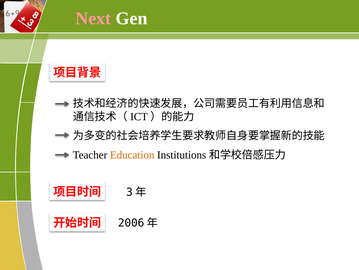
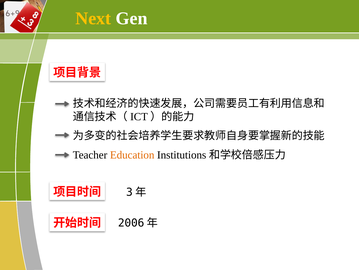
Next colour: pink -> yellow (93, 18)
